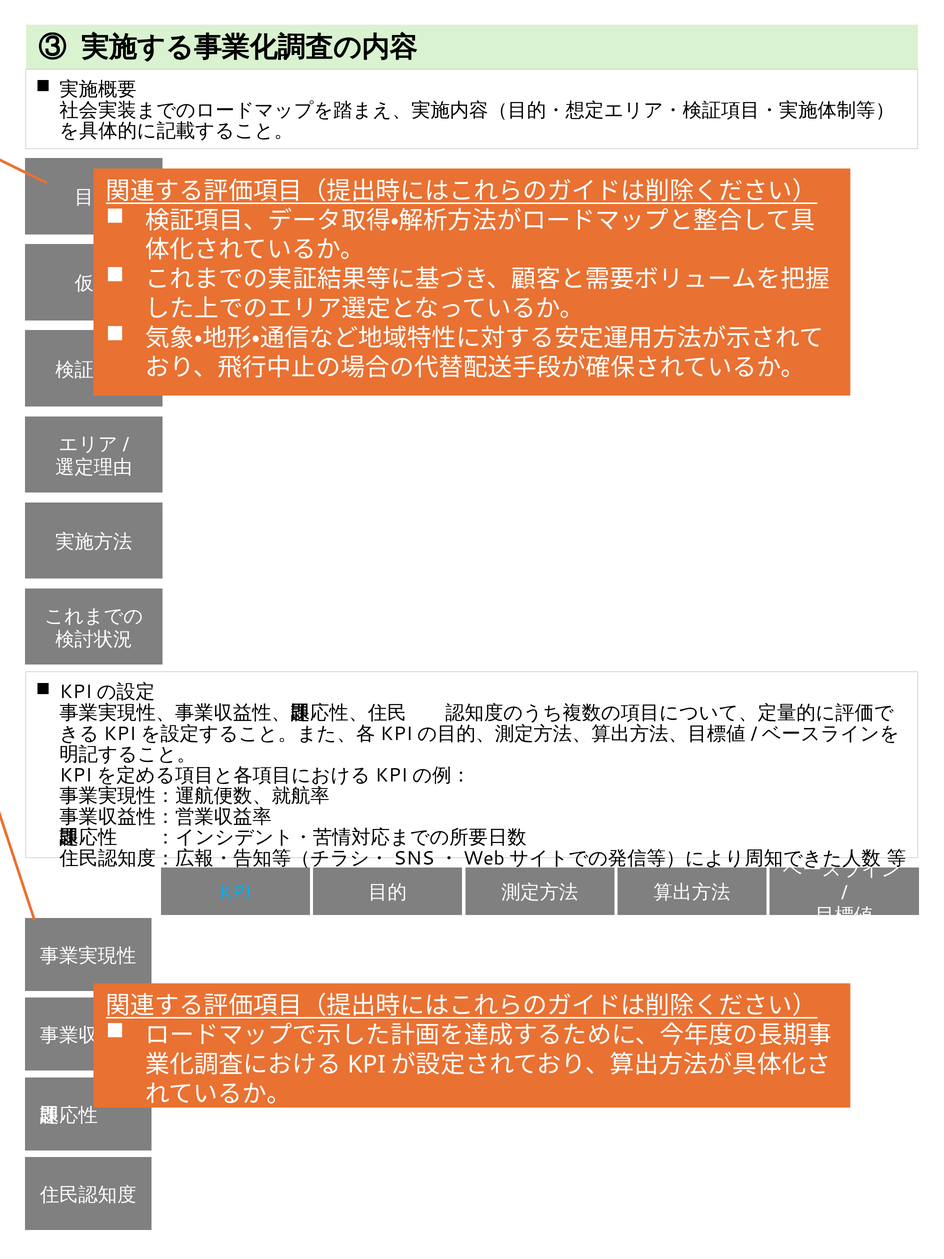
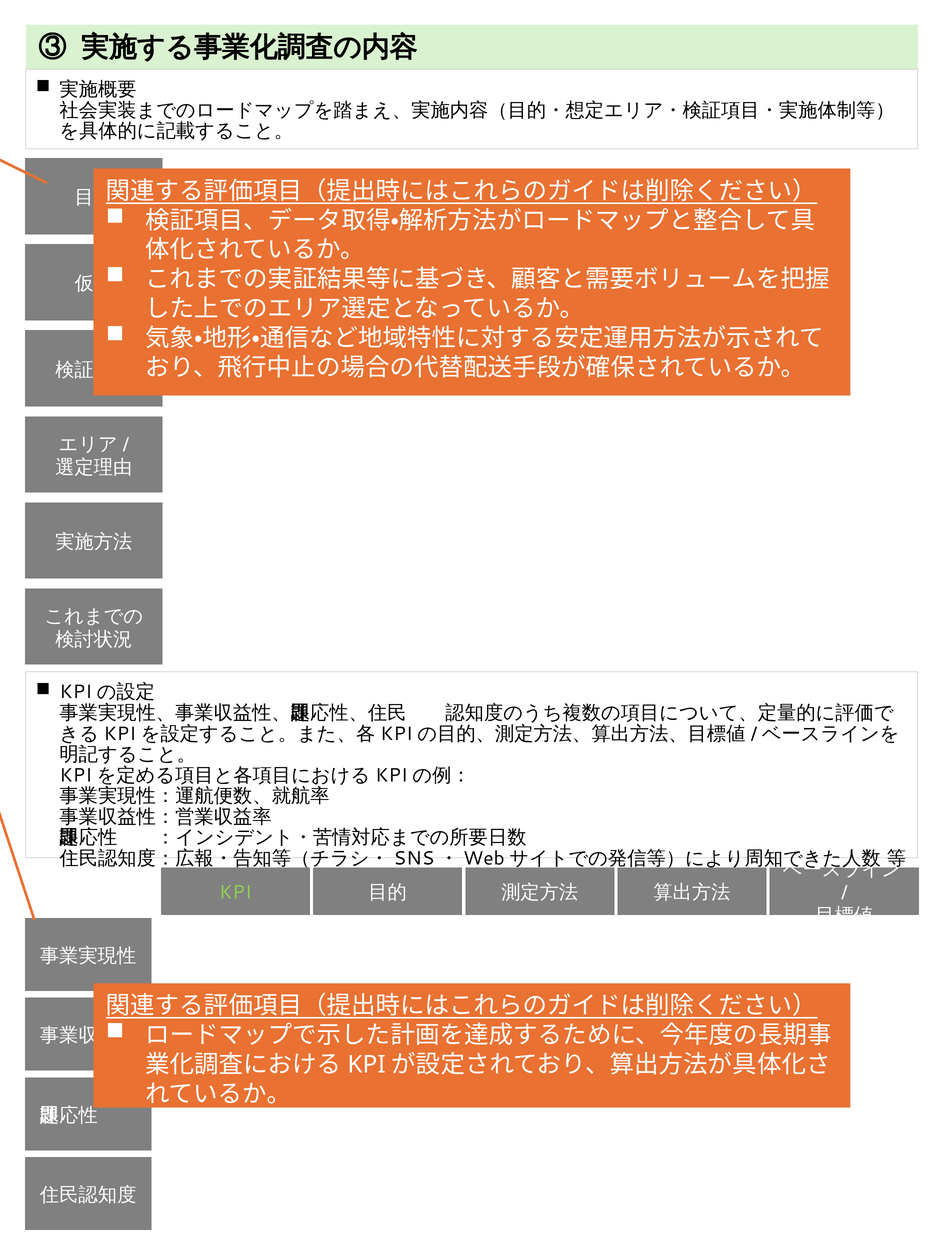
KPI colour: light blue -> light green (235, 892)
